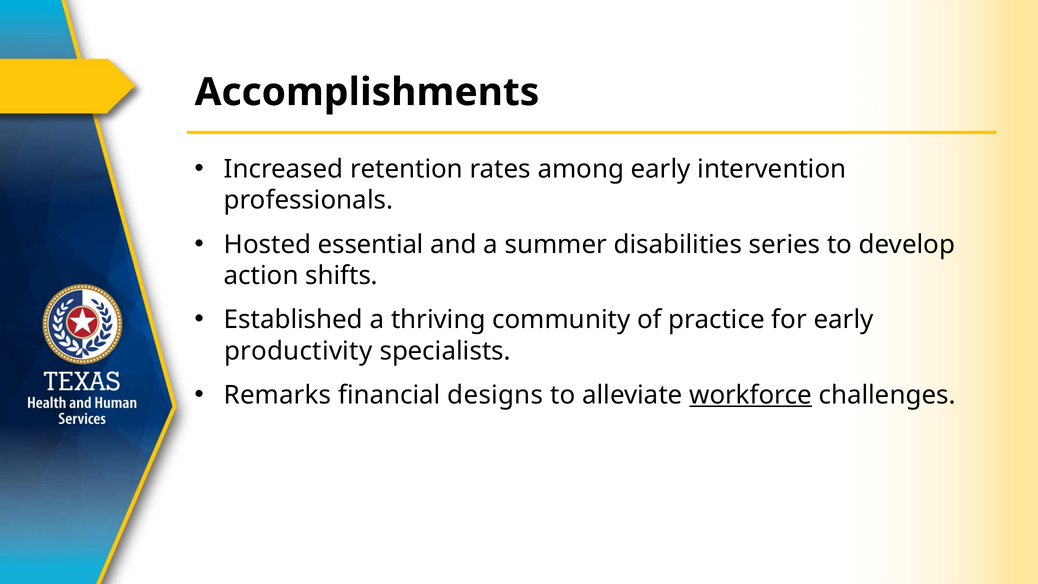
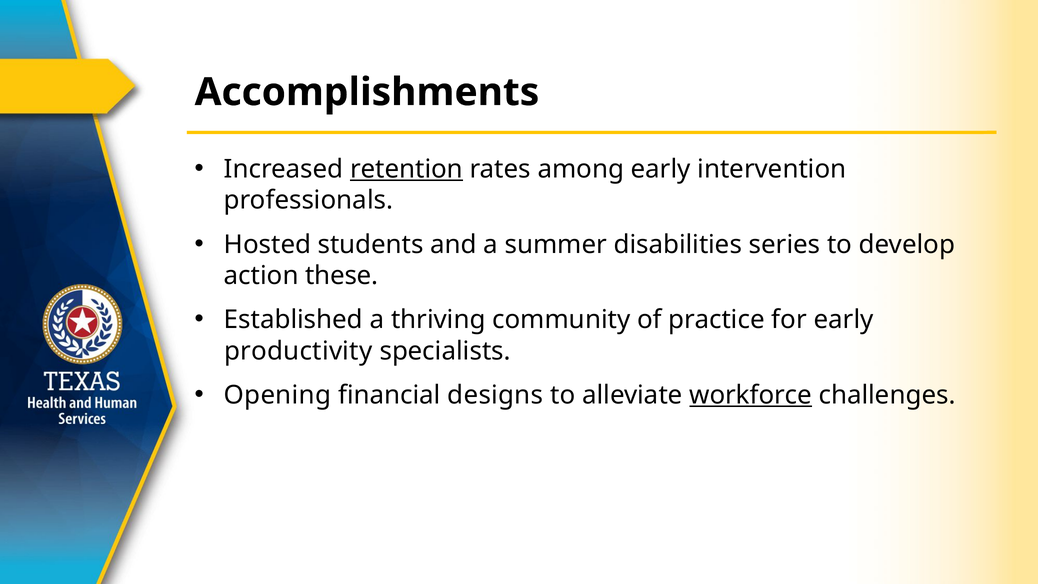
retention underline: none -> present (407, 169)
essential: essential -> students (371, 244)
shifts: shifts -> these (342, 276)
Remarks: Remarks -> Opening (277, 395)
